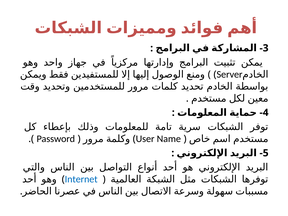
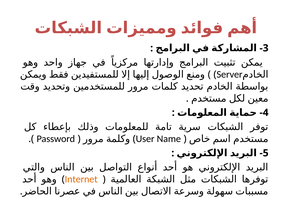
Internet colour: blue -> orange (81, 179)
